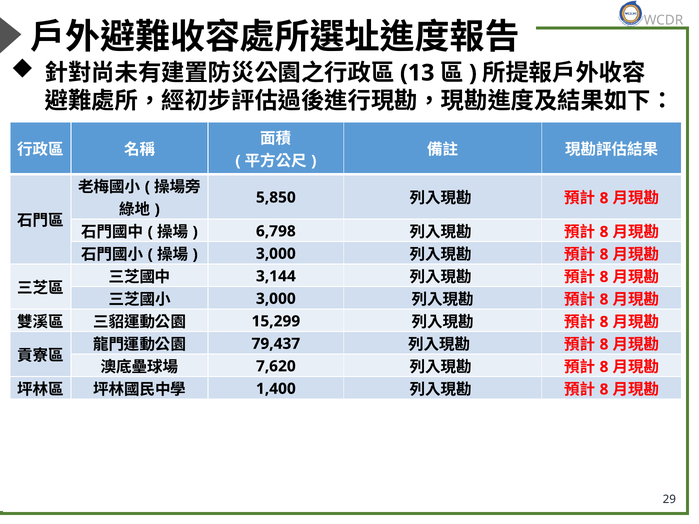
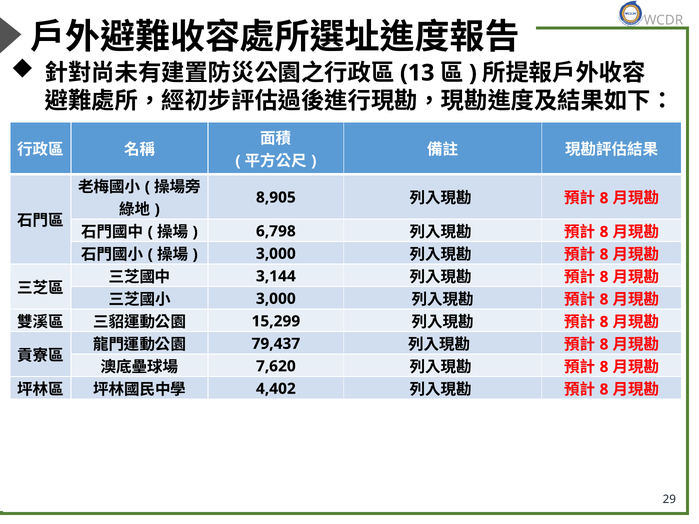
5,850: 5,850 -> 8,905 (276, 198)
1,400: 1,400 -> 4,402 (276, 389)
